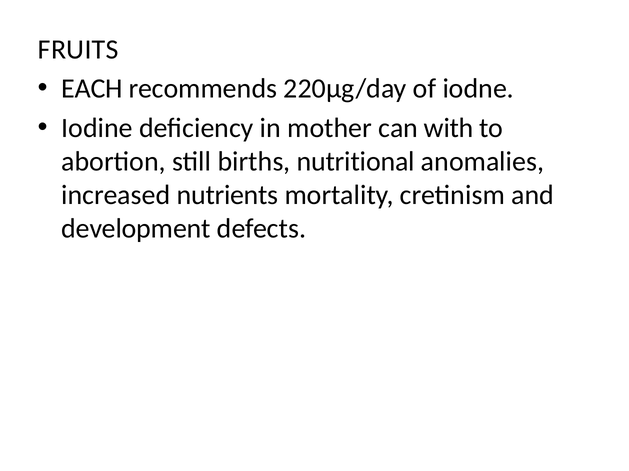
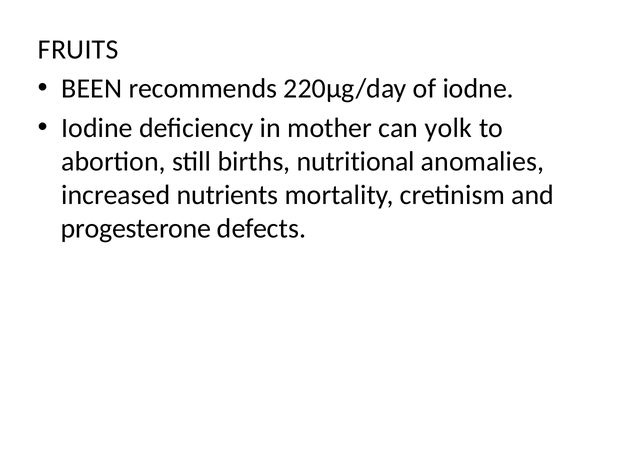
EACH: EACH -> BEEN (92, 89)
with: with -> yolk (448, 128)
development: development -> progesterone (136, 229)
